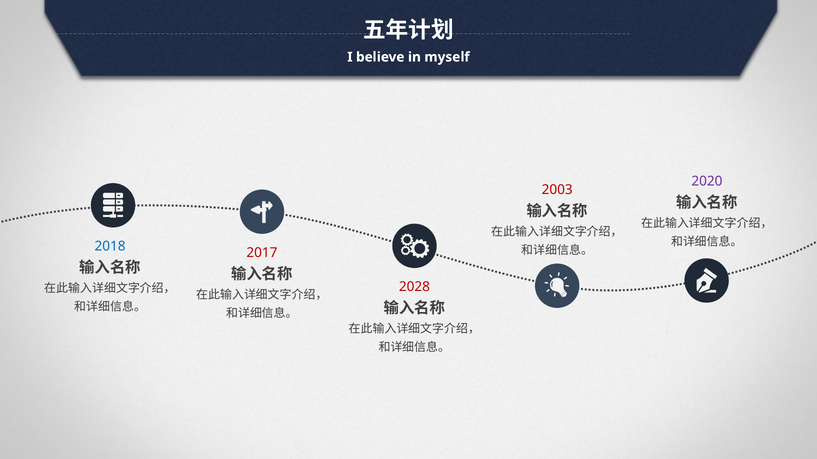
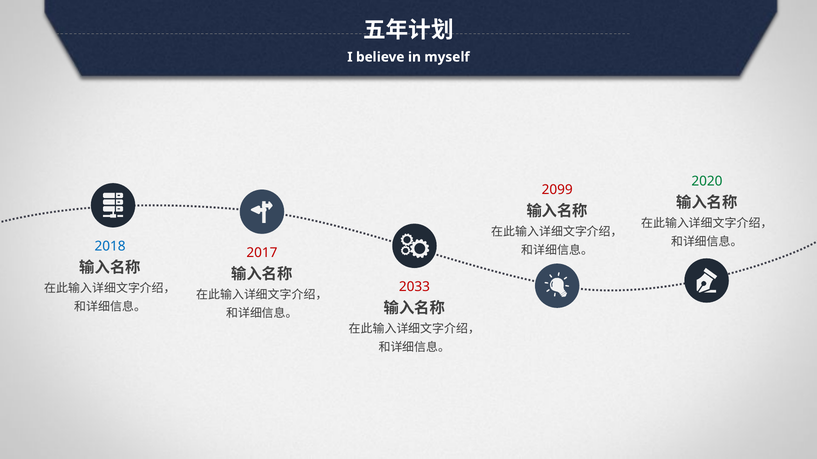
2020 colour: purple -> green (707, 181)
2003: 2003 -> 2099 (557, 190)
2028: 2028 -> 2033 (414, 287)
